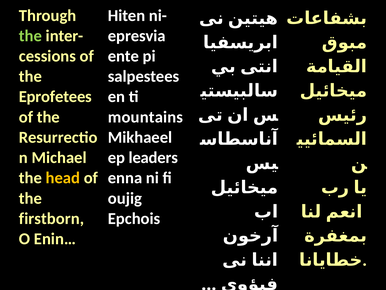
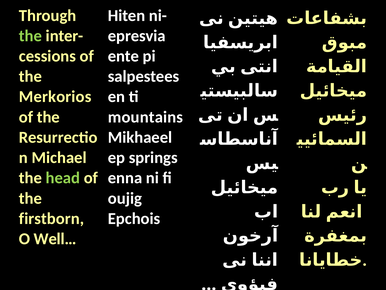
Eprofetees: Eprofetees -> Merkorios (55, 97)
leaders: leaders -> springs (153, 157)
head colour: yellow -> light green (63, 178)
Enin…: Enin… -> Well… (55, 238)
